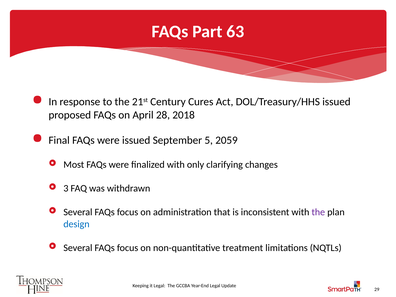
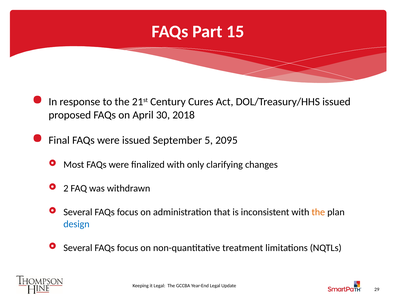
63: 63 -> 15 (235, 32)
28: 28 -> 30 (163, 115)
2059: 2059 -> 2095 (226, 140)
3: 3 -> 2 (66, 188)
the colour: purple -> orange (318, 212)
